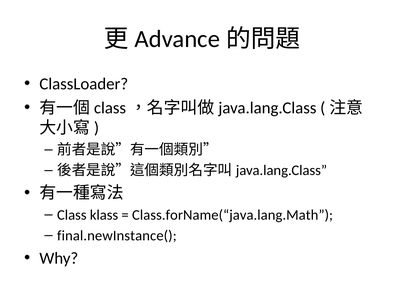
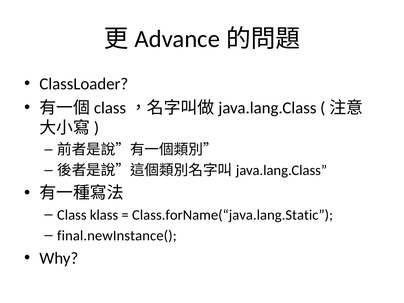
Class.forName(“java.lang.Math: Class.forName(“java.lang.Math -> Class.forName(“java.lang.Static (233, 215)
